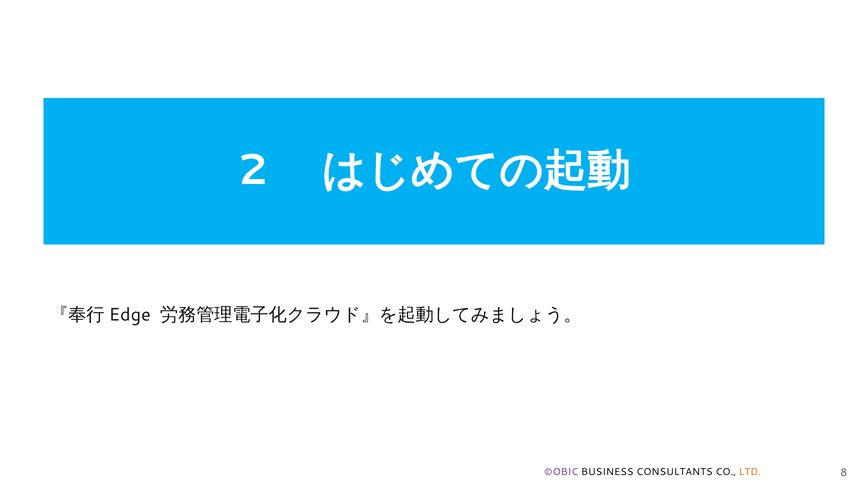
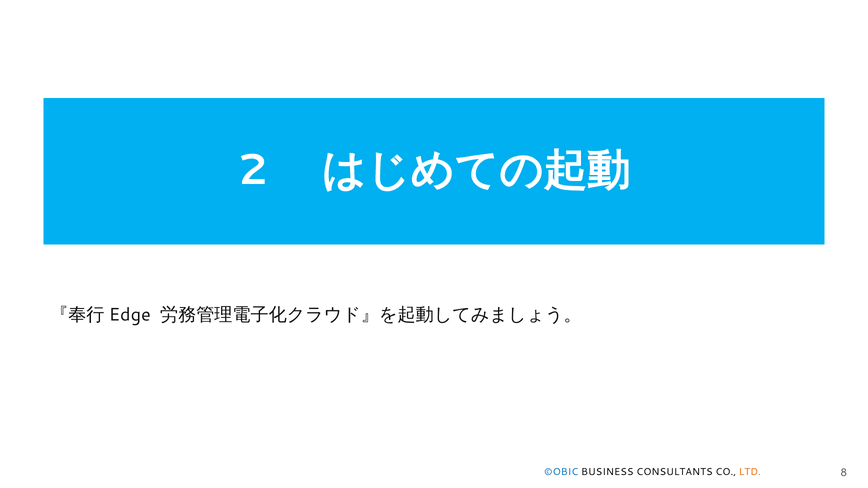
©OBIC colour: purple -> blue (561, 472)
